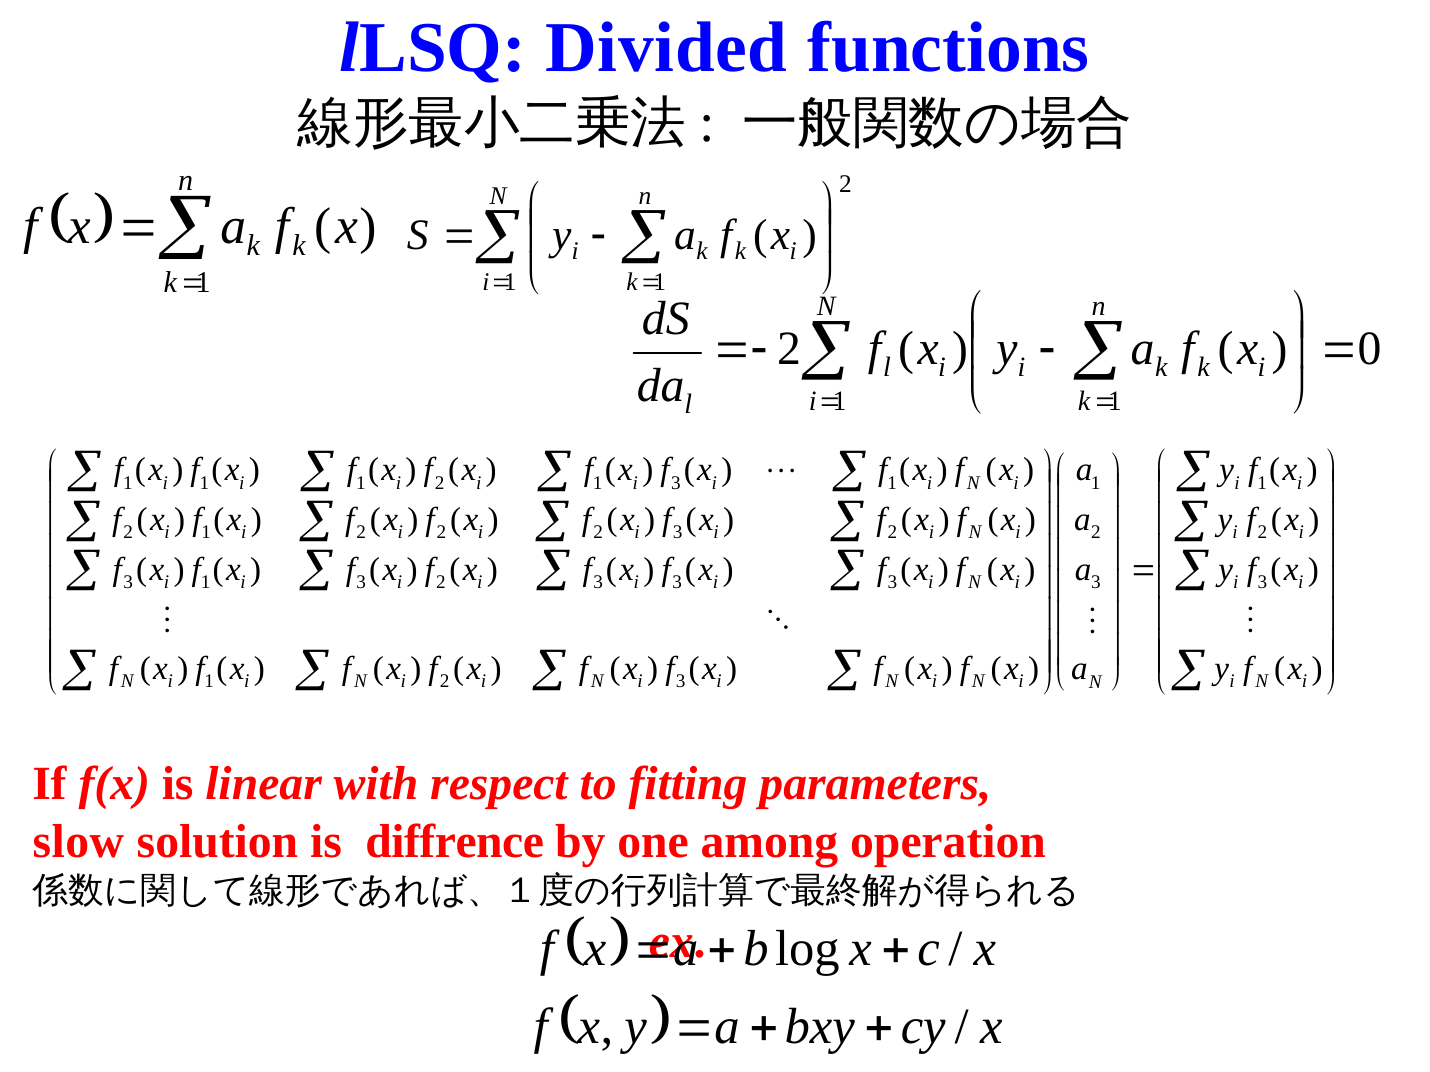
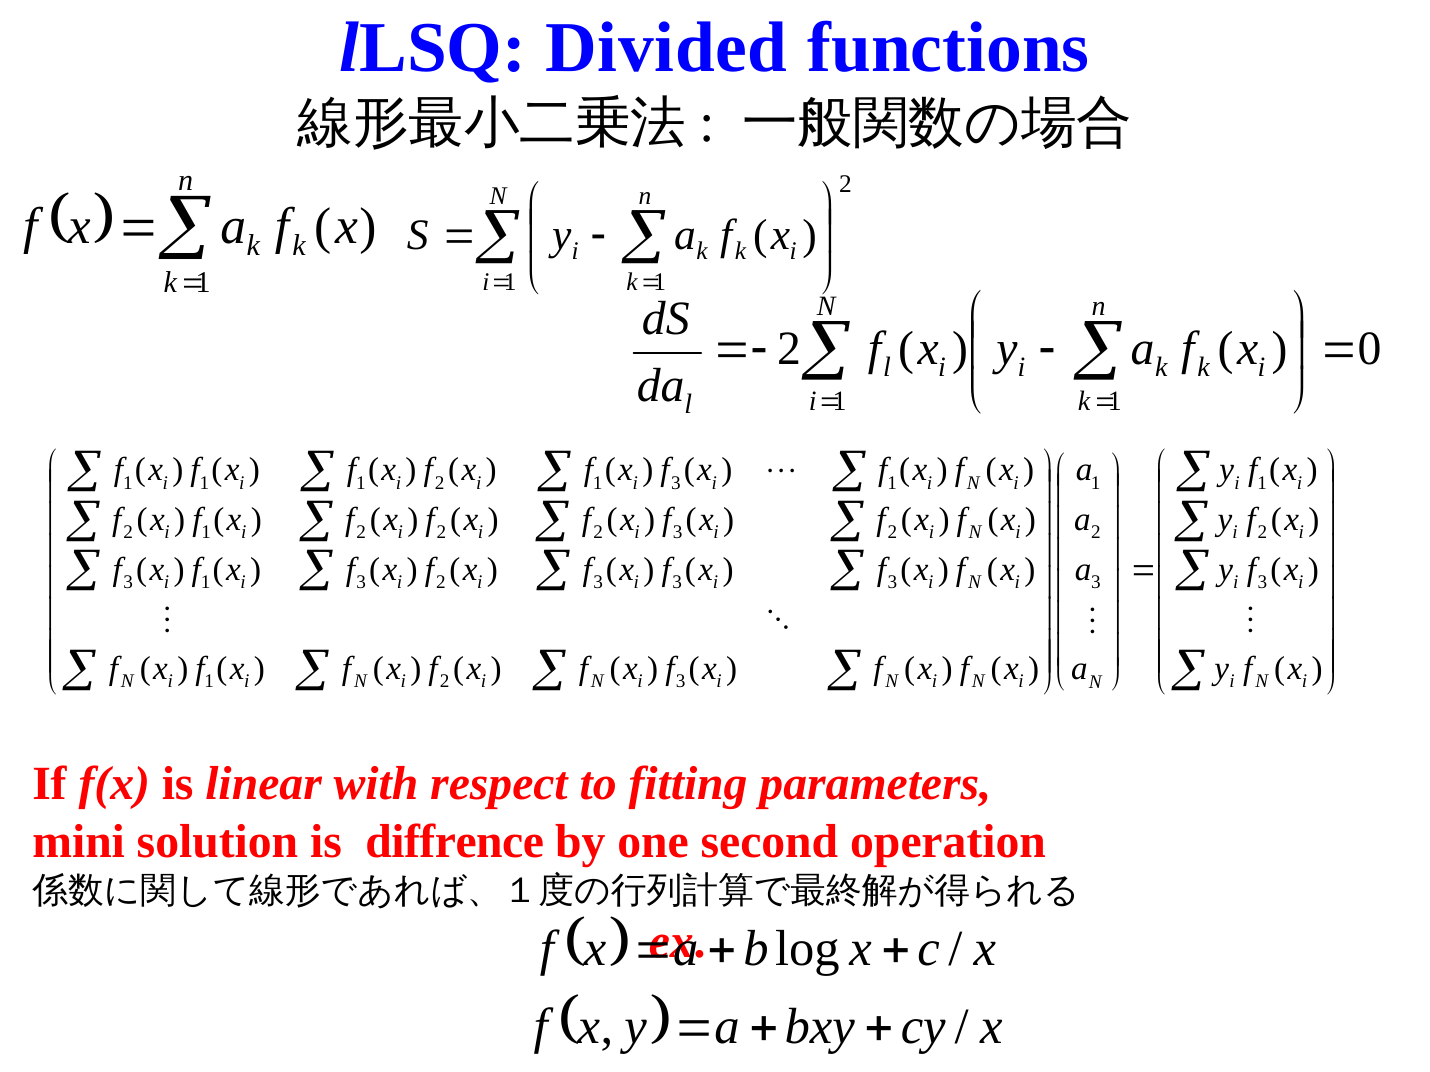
slow: slow -> mini (79, 842)
among: among -> second (769, 842)
